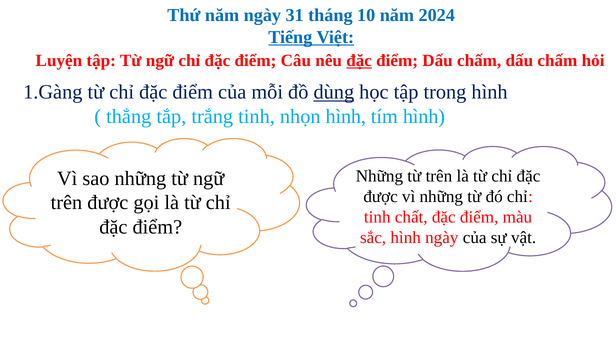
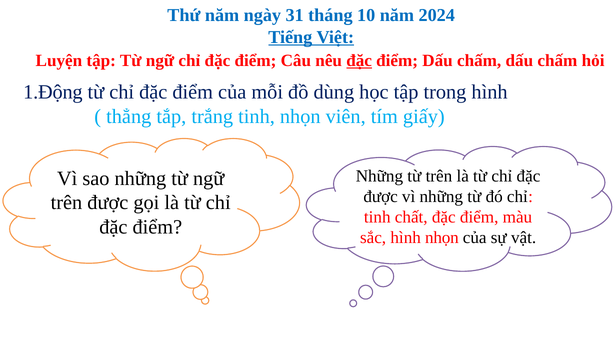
1.Gàng: 1.Gàng -> 1.Động (53, 92)
dùng underline: present -> none (334, 92)
nhọn hình: hình -> viên (346, 117)
tím hình: hình -> giấy (424, 117)
hình ngày: ngày -> nhọn (442, 238)
